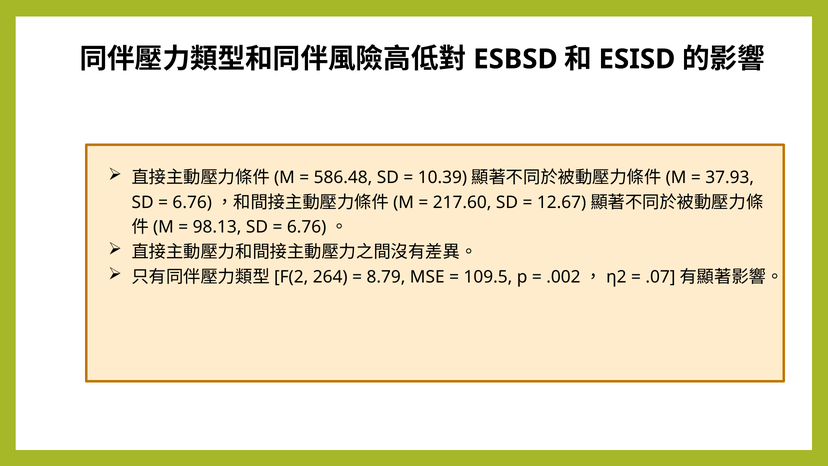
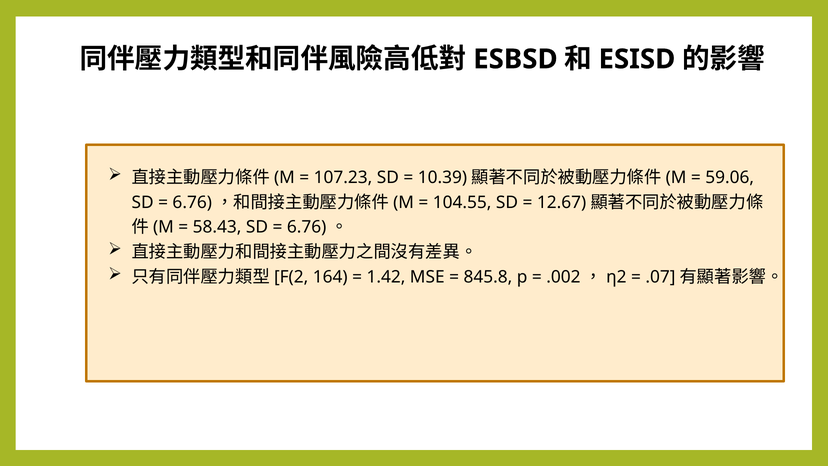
586.48: 586.48 -> 107.23 (343, 177)
37.93: 37.93 -> 59.06 (730, 177)
217.60: 217.60 -> 104.55 (462, 202)
98.13: 98.13 -> 58.43 (217, 227)
264: 264 -> 164 (330, 277)
8.79: 8.79 -> 1.42 (386, 277)
109.5: 109.5 -> 845.8 (488, 277)
